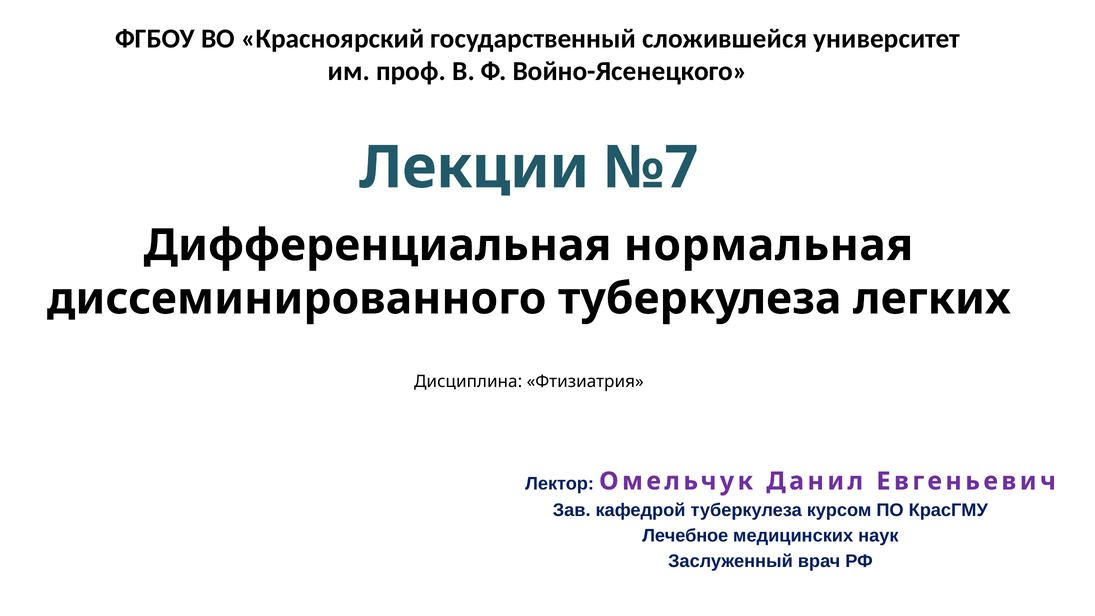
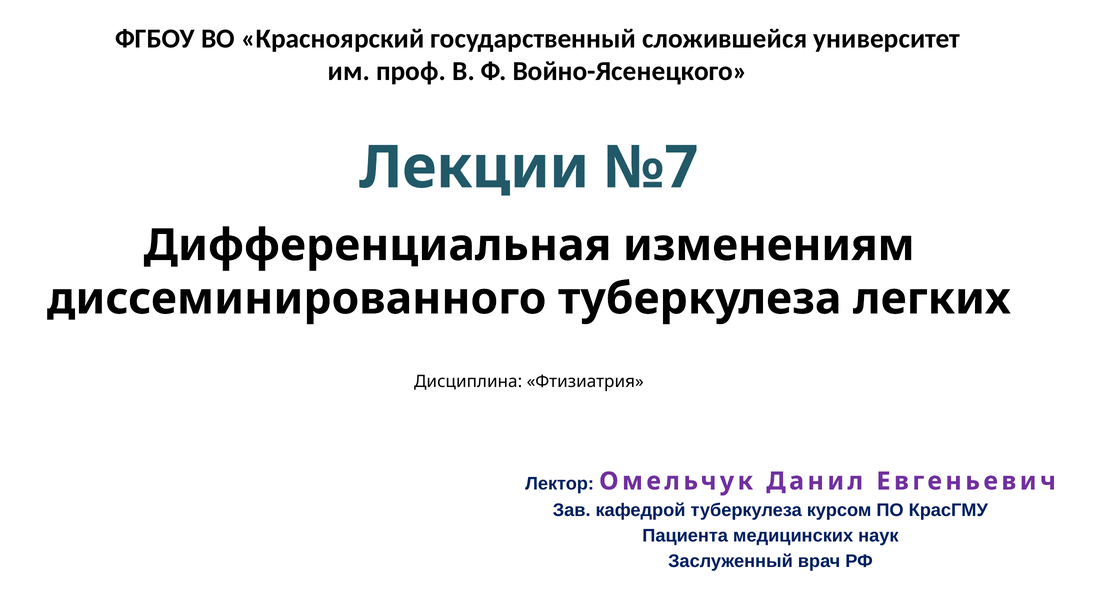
нормальная: нормальная -> изменениям (769, 245)
Лечебное: Лечебное -> Пациента (685, 536)
